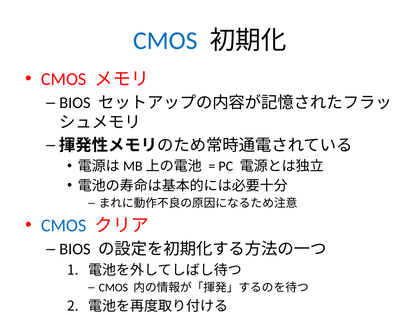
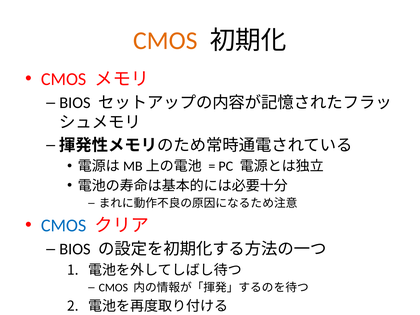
CMOS colour: blue -> orange (165, 41)
